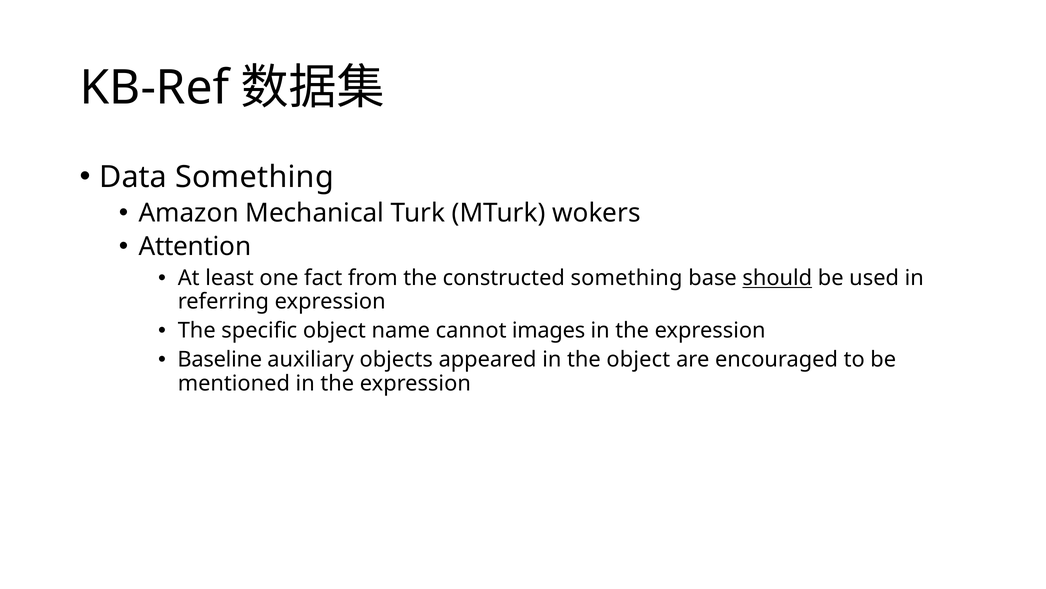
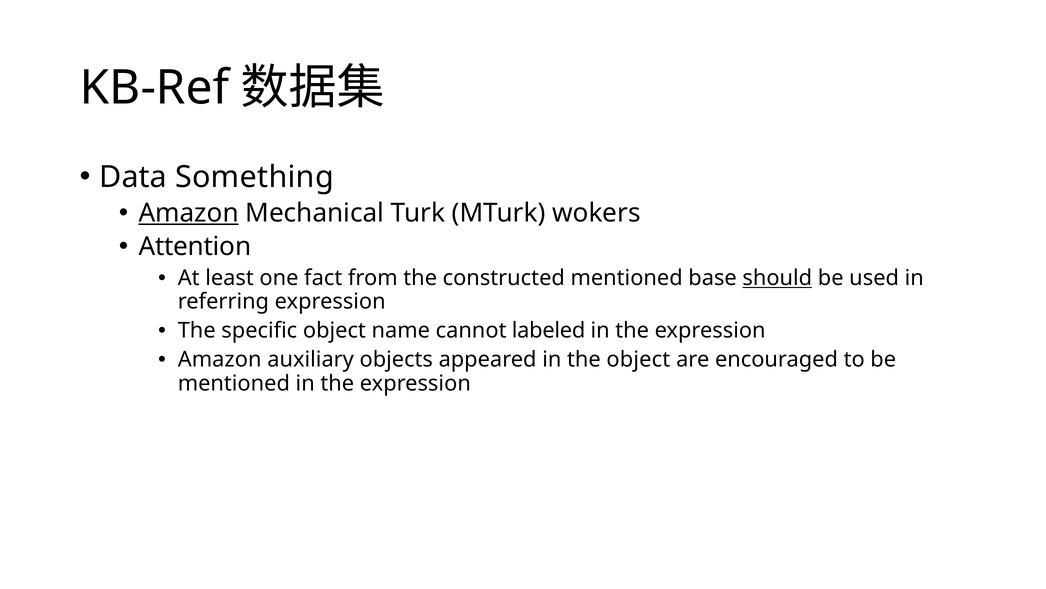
Amazon underline: none -> present (189, 213)
constructed something: something -> mentioned (627, 278)
images: images -> labeled (549, 330)
Baseline: Baseline -> Amazon (220, 359)
